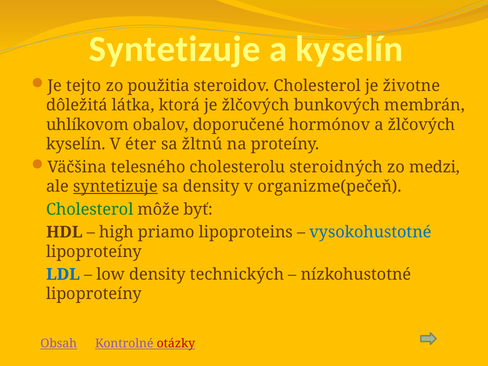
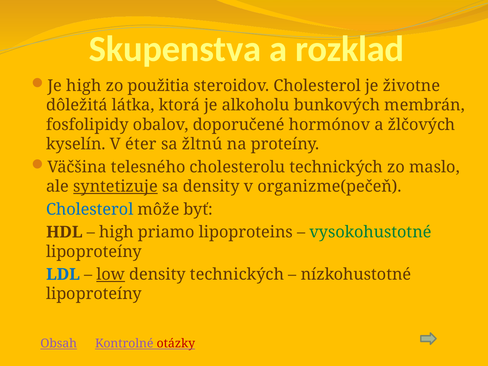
Syntetizuje: Syntetizuje -> Skupenstva (175, 49)
a kyselín: kyselín -> rozklad (350, 49)
Je tejto: tejto -> high (84, 86)
je žlčových: žlčových -> alkoholu (256, 105)
uhlíkovom: uhlíkovom -> fosfolipidy (87, 125)
cholesterolu steroidných: steroidných -> technických (336, 167)
medzi: medzi -> maslo (434, 167)
Cholesterol colour: green -> blue (90, 209)
vysokohustotné colour: blue -> green (371, 232)
low underline: none -> present (111, 274)
